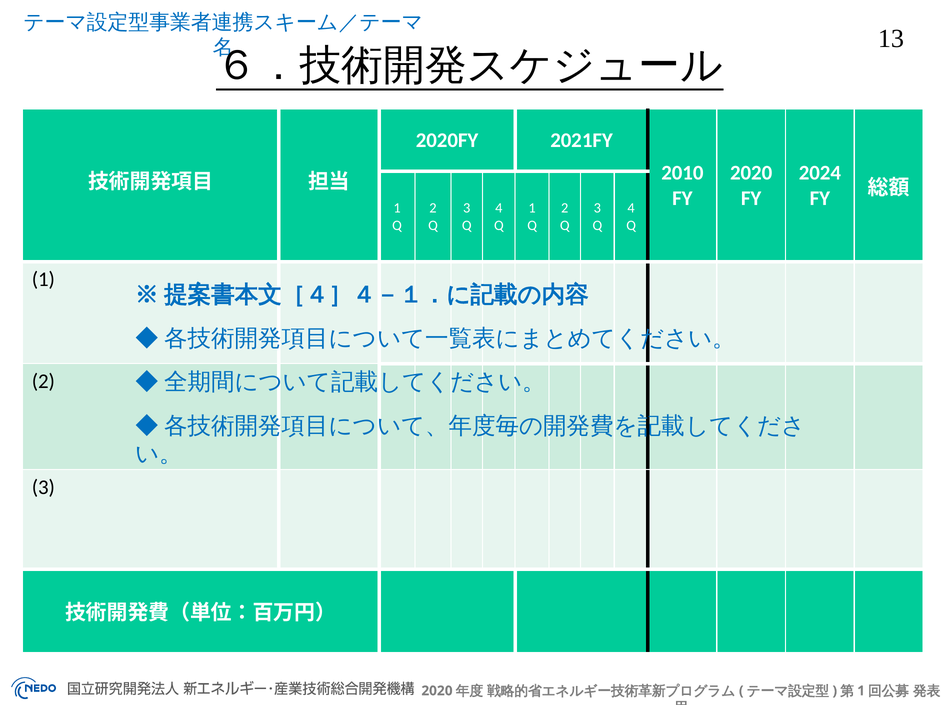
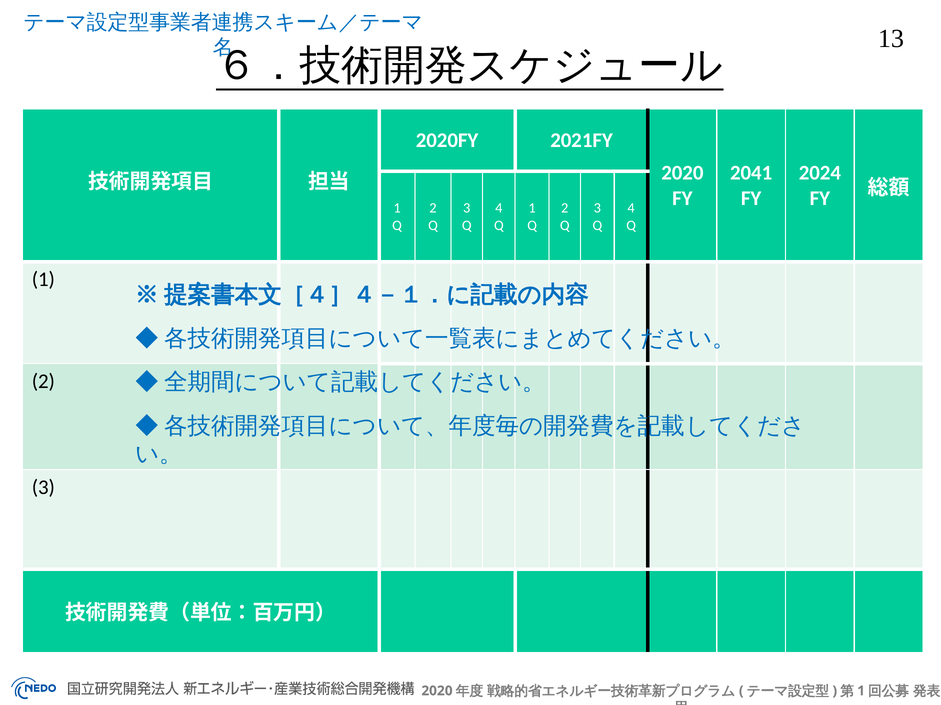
2010: 2010 -> 2020 (682, 173)
2020: 2020 -> 2041 (751, 173)
